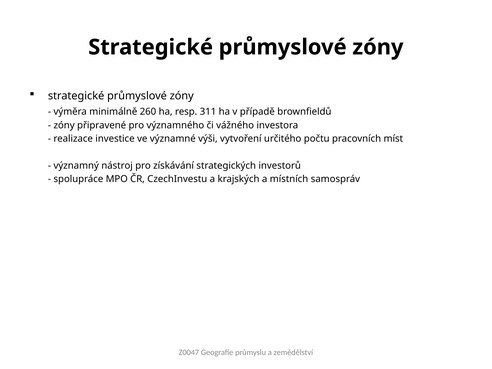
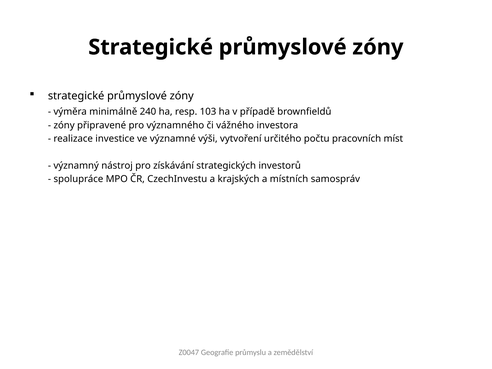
260: 260 -> 240 (148, 112)
311: 311 -> 103 (208, 112)
